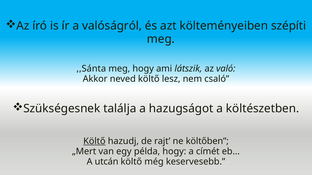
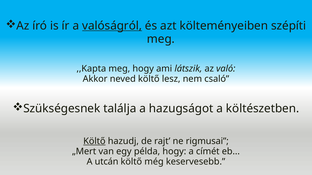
valóságról underline: none -> present (112, 26)
,,Sánta: ,,Sánta -> ,,Kapta (91, 69)
költőben: költőben -> rigmusai (207, 142)
